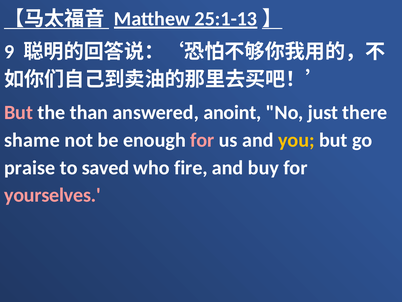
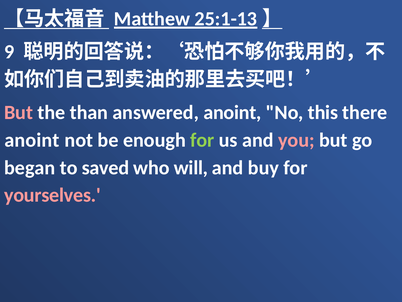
just: just -> this (323, 112)
shame: shame -> anoint (32, 140)
for colour: pink -> light green (202, 140)
you colour: yellow -> pink (296, 140)
praise: praise -> began (30, 167)
fire: fire -> will (191, 167)
